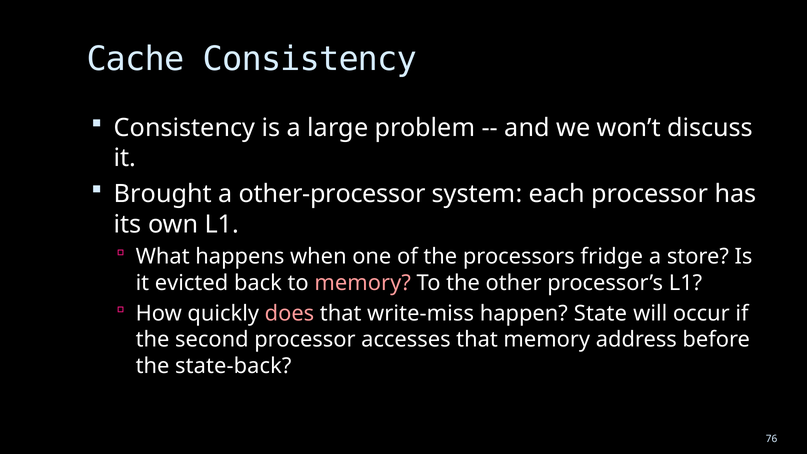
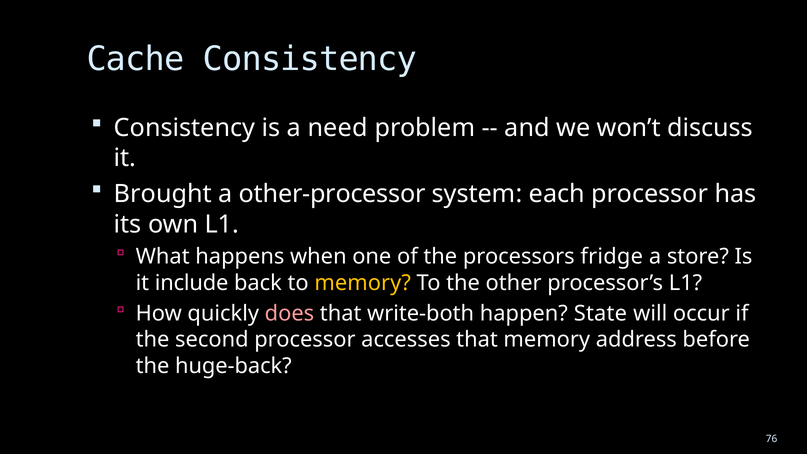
large: large -> need (338, 128)
evicted: evicted -> include (192, 283)
memory colour: pink -> yellow (363, 283)
write-miss: write-miss -> write-both (421, 313)
state-back: state-back -> huge-back (233, 366)
